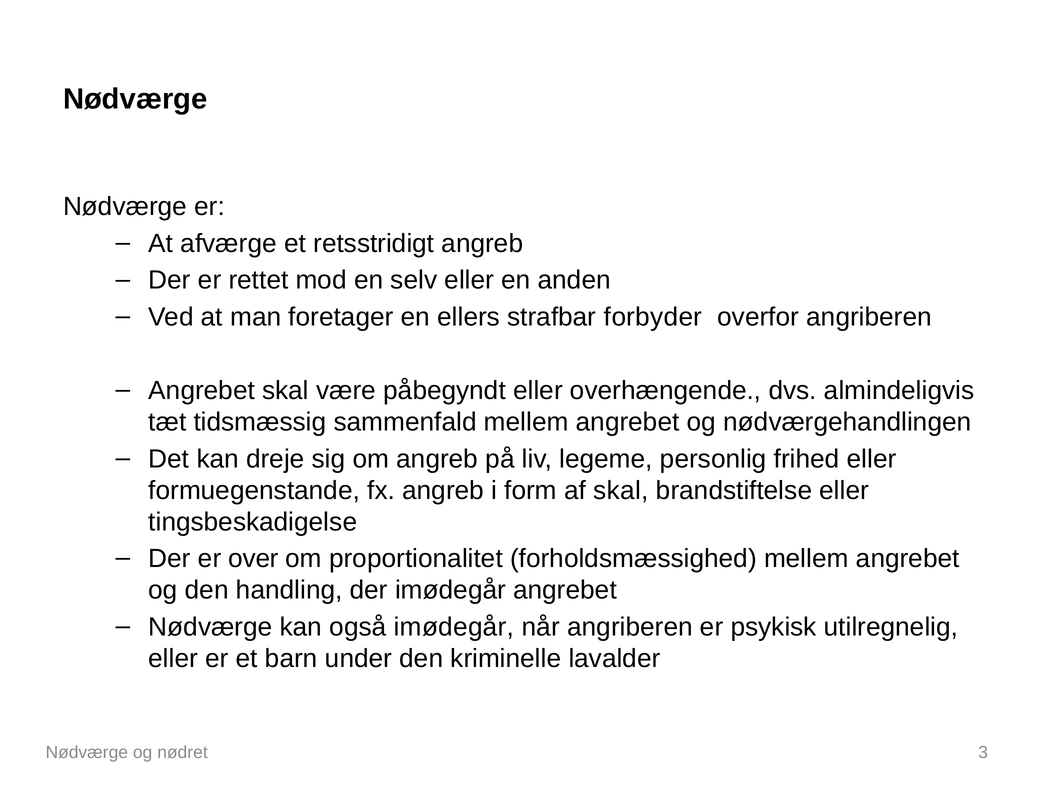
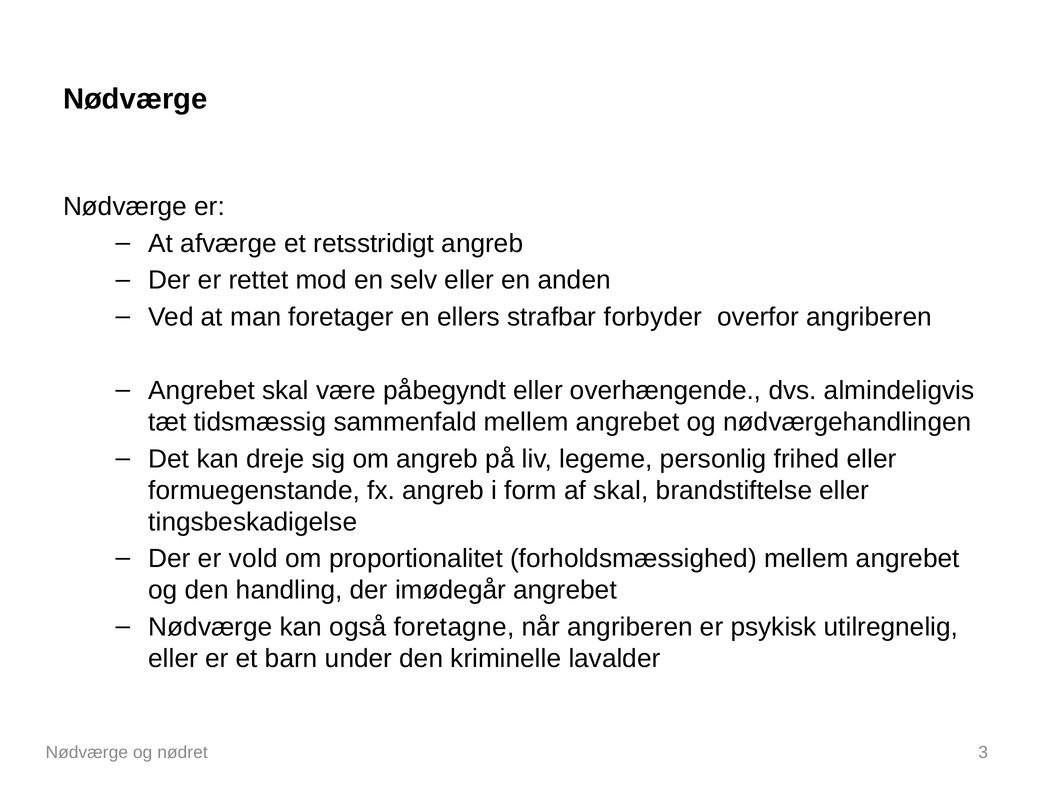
over: over -> vold (253, 559)
også imødegår: imødegår -> foretagne (454, 627)
